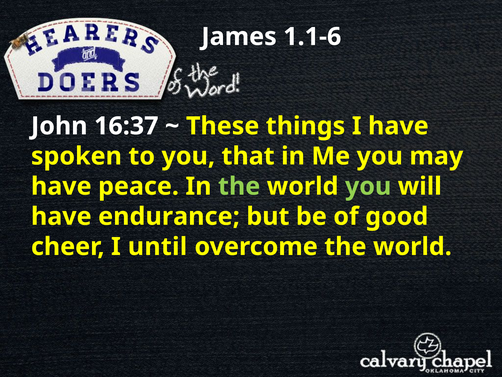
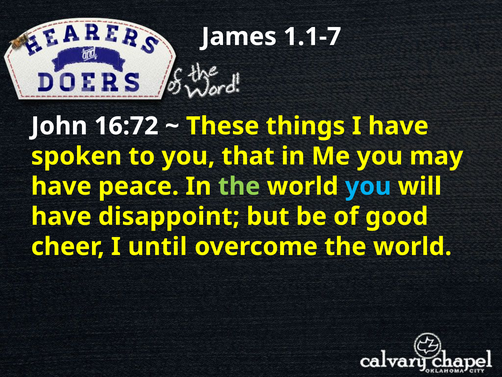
1.1-6: 1.1-6 -> 1.1-7 (312, 37)
16:37: 16:37 -> 16:72 (126, 126)
you colour: light green -> light blue (368, 186)
endurance: endurance -> disappoint (169, 216)
